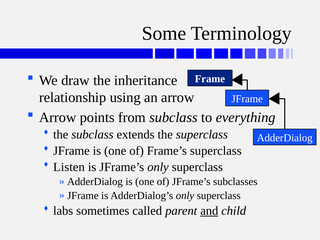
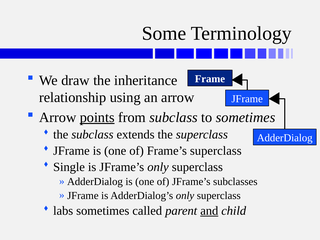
points underline: none -> present (97, 117)
to everything: everything -> sometimes (246, 117)
Listen: Listen -> Single (69, 167)
